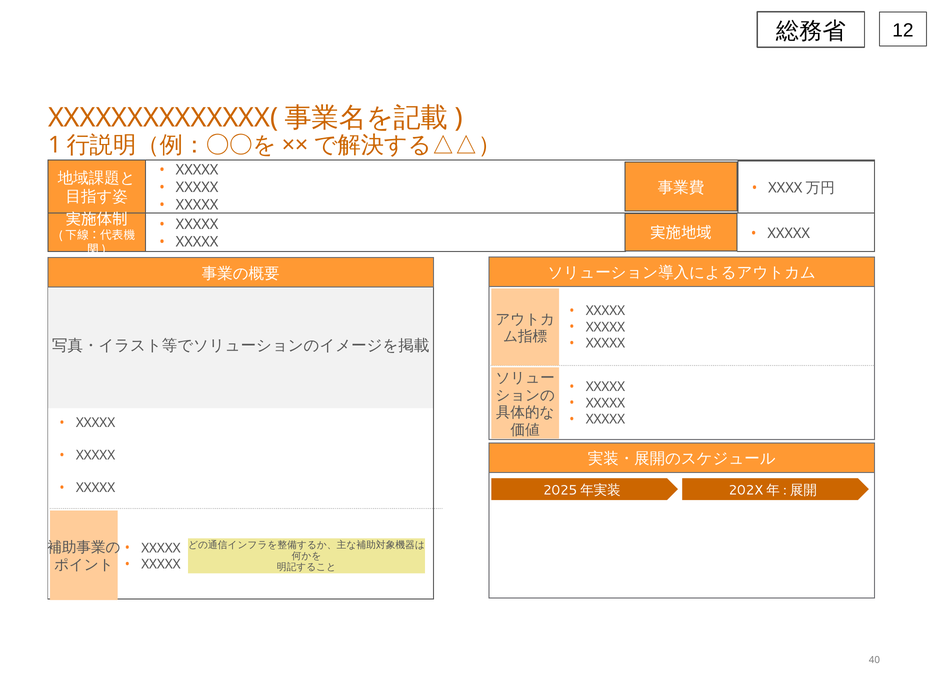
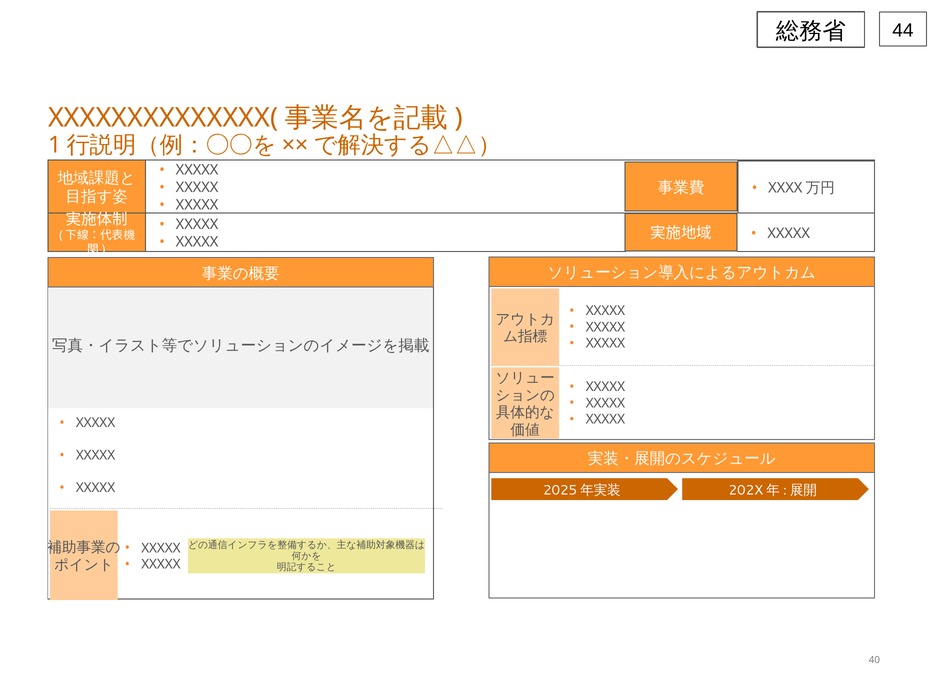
12: 12 -> 44 (903, 30)
